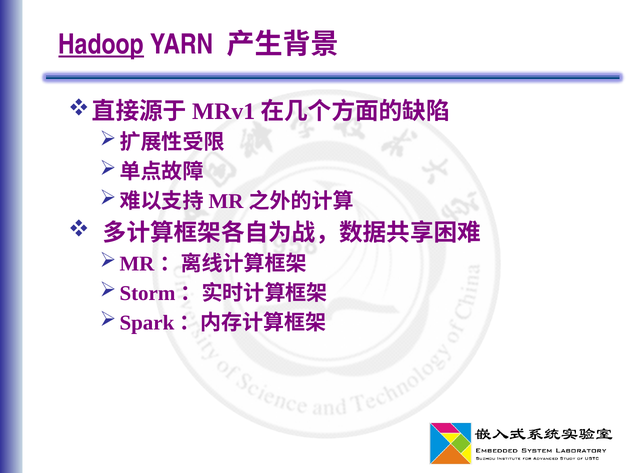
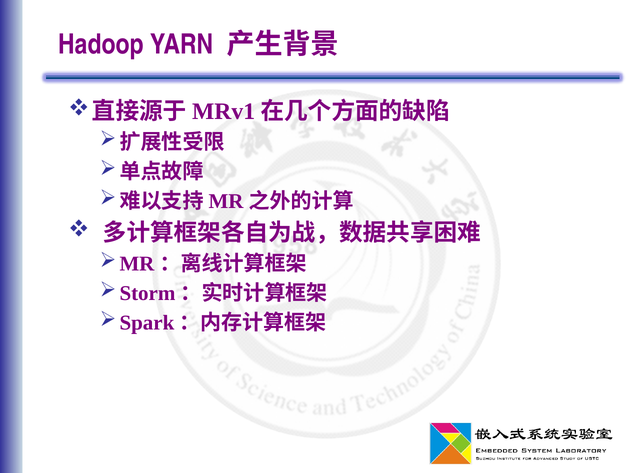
Hadoop underline: present -> none (101, 44)
